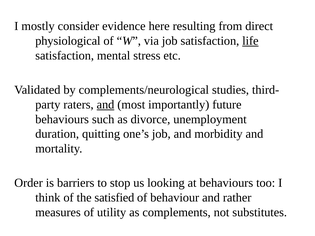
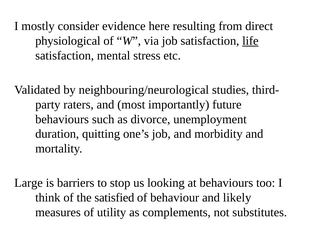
complements/neurological: complements/neurological -> neighbouring/neurological (144, 90)
and underline: present -> none (105, 105)
Order: Order -> Large (29, 183)
rather: rather -> likely (237, 198)
